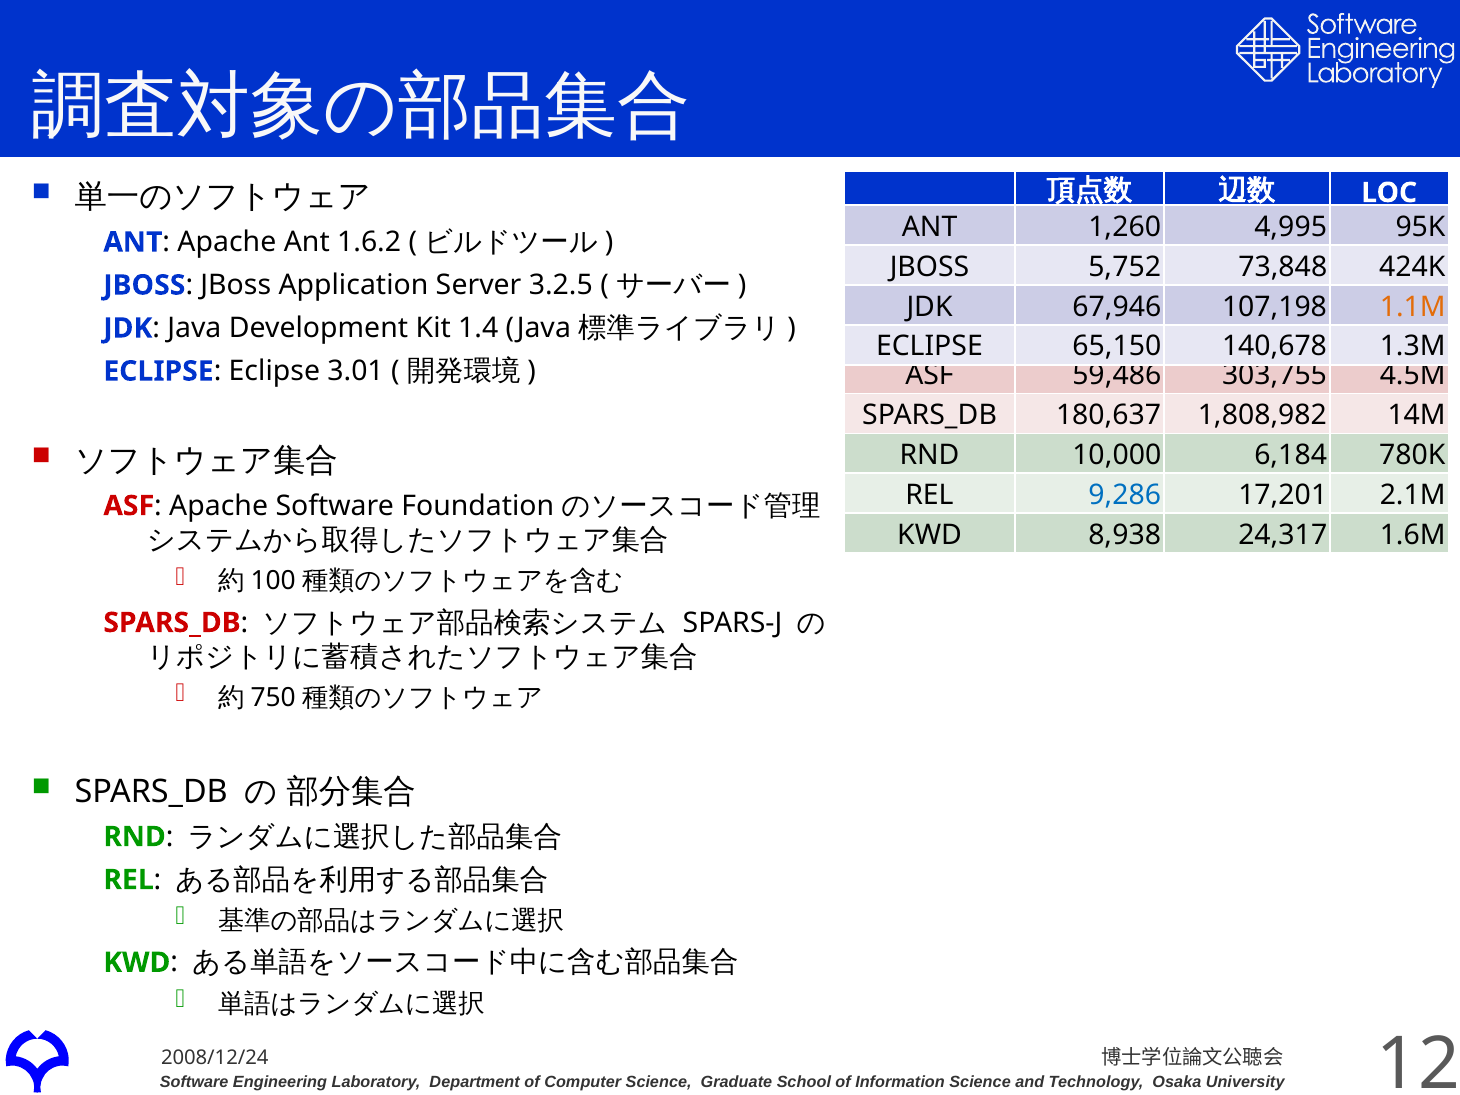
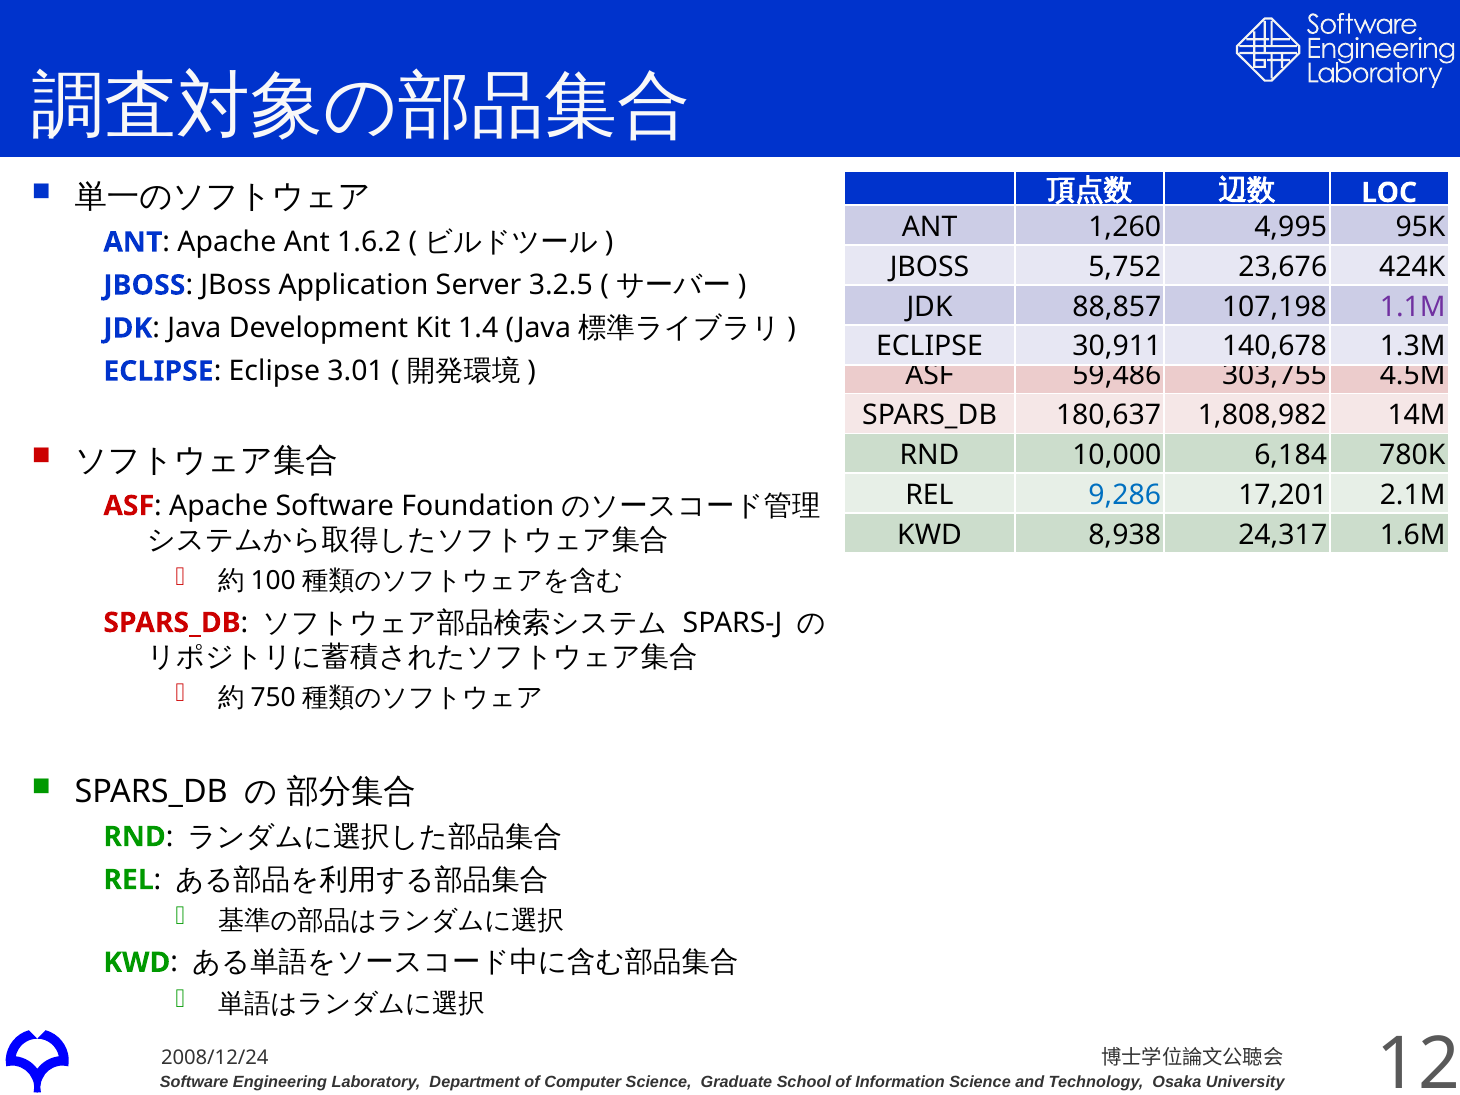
73,848: 73,848 -> 23,676 (1283, 267)
67,946: 67,946 -> 88,857 (1117, 307)
1.1M colour: orange -> purple (1413, 307)
65,150: 65,150 -> 30,911 (1117, 347)
